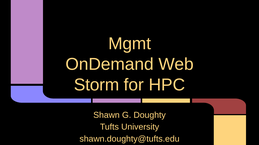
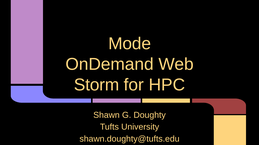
Mgmt: Mgmt -> Mode (130, 44)
